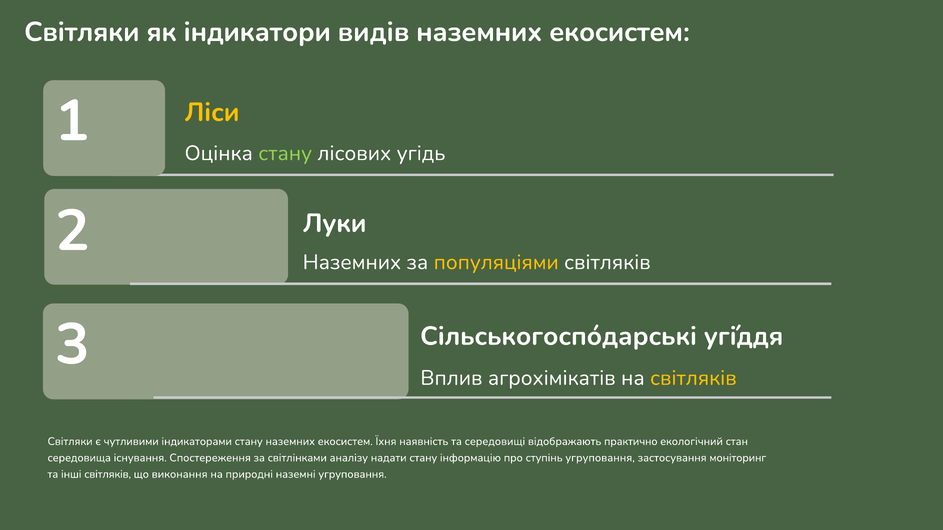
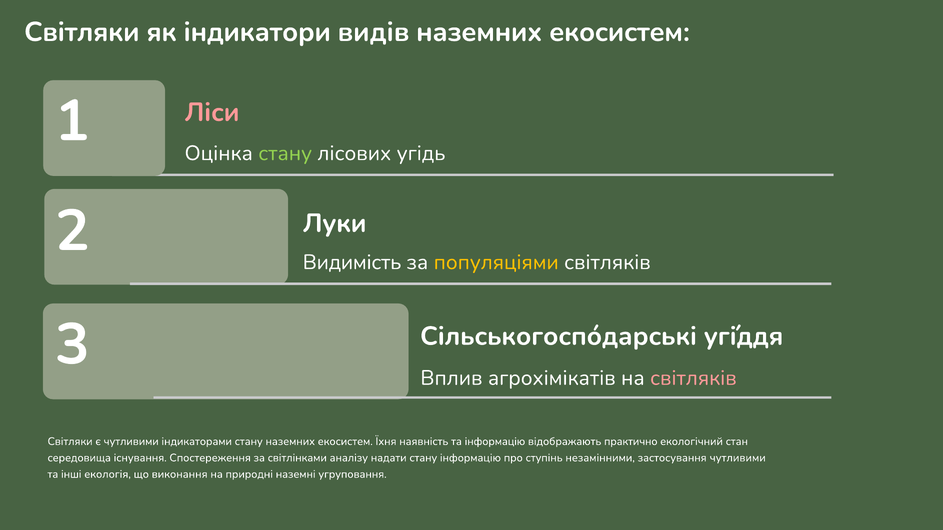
Ліси colour: yellow -> pink (212, 112)
Наземних: Наземних -> Видимість (352, 262)
світляків colour: yellow -> pink (693, 378)
та середовищі: середовищі -> інформацію (495, 442)
ступінь угруповання: угруповання -> незамінними (600, 458)
застосування моніторинг: моніторинг -> чутливими (738, 458)
інші світляків: світляків -> екологія (108, 475)
